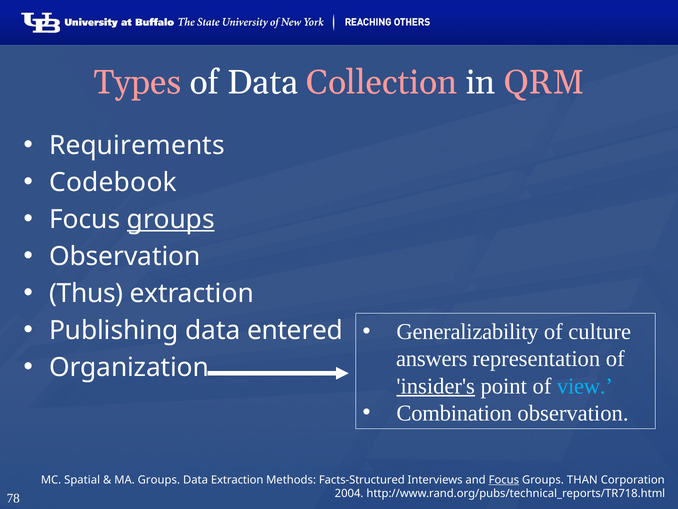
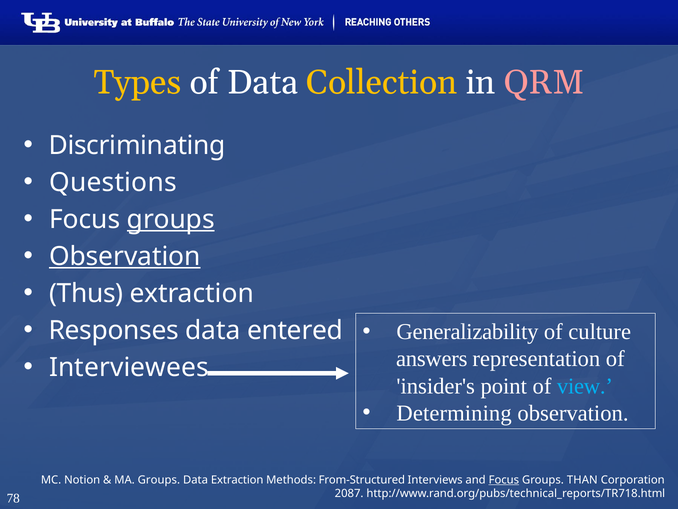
Types colour: pink -> yellow (137, 83)
Collection colour: pink -> yellow (382, 83)
Requirements: Requirements -> Discriminating (137, 145)
Codebook: Codebook -> Questions (113, 182)
Observation underline: none -> present (125, 256)
Publishing: Publishing -> Responses (114, 330)
Organization: Organization -> Interviewees (129, 367)
insider's underline: present -> none (436, 386)
Combination: Combination -> Determining (454, 413)
Spatial: Spatial -> Notion (82, 479)
Facts-Structured: Facts-Structured -> From-Structured (362, 479)
2004: 2004 -> 2087 (349, 493)
